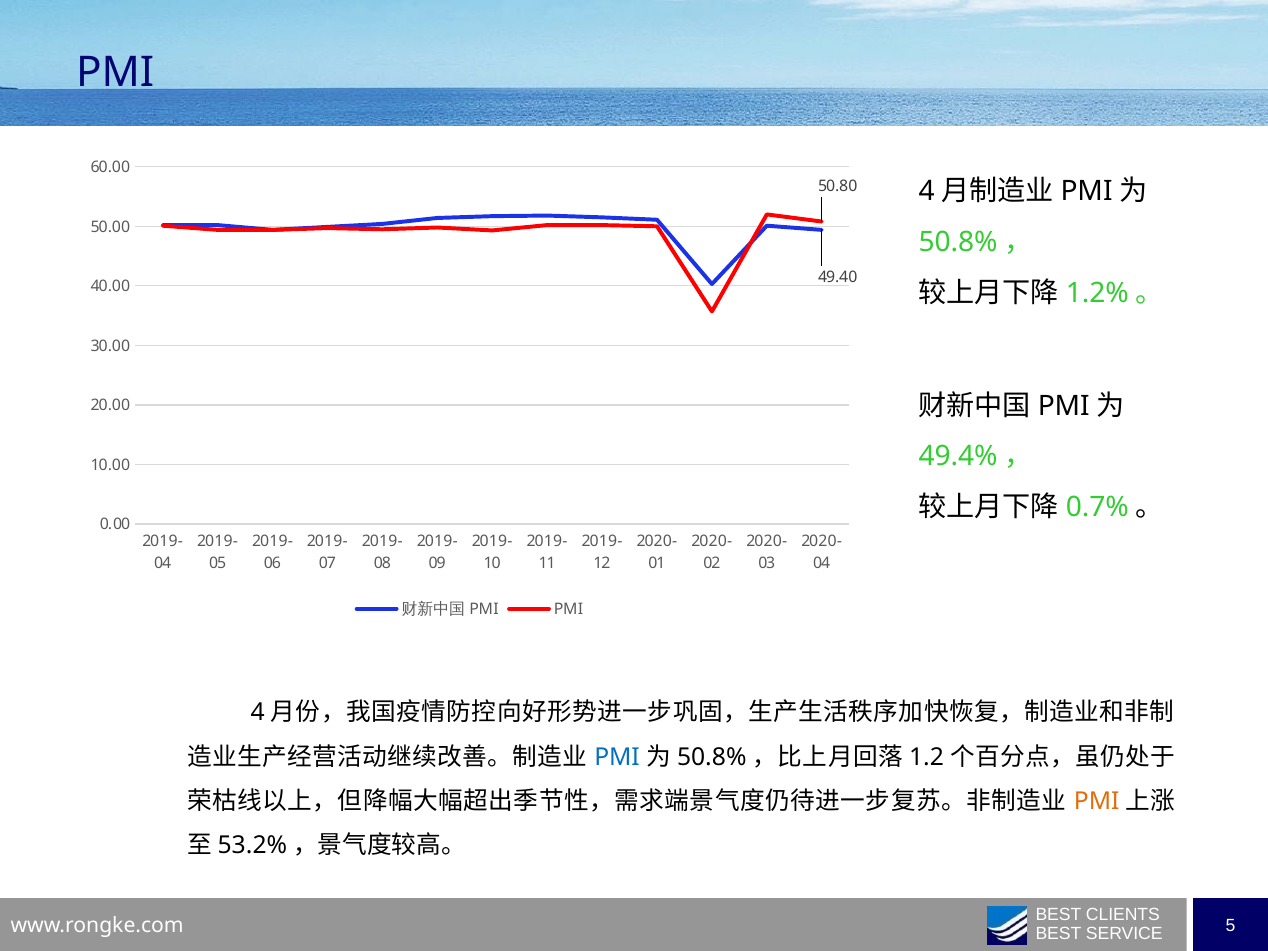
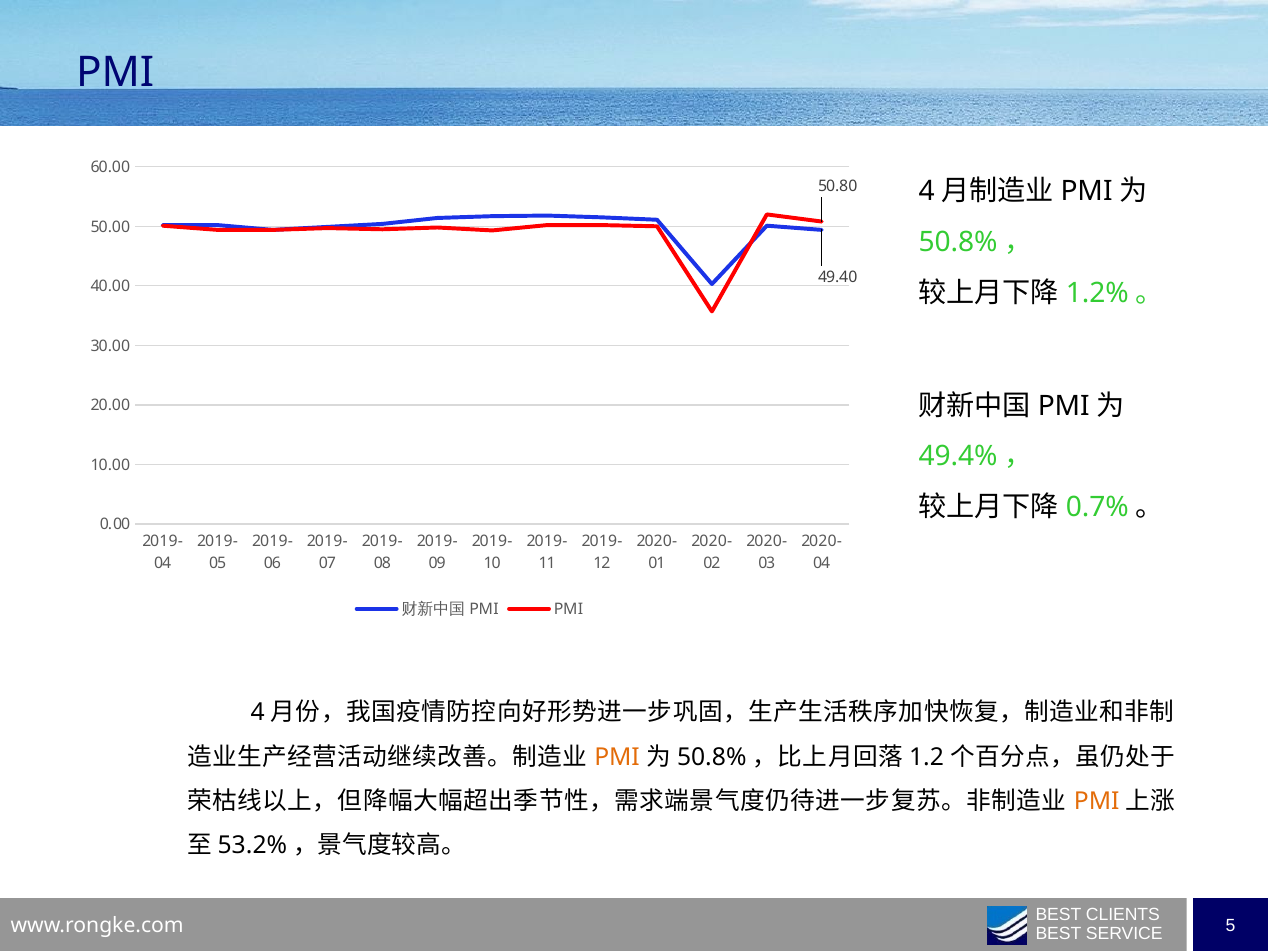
PMI colour: blue -> orange (617, 757)
